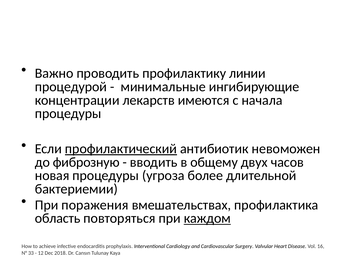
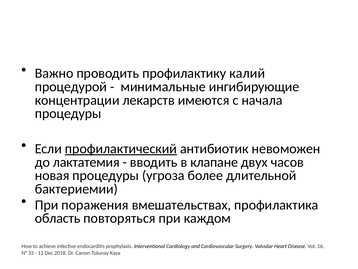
линии: линии -> калий (247, 73)
фиброзную: фиброзную -> лактатемия (86, 162)
общему: общему -> клапане (214, 162)
каждом underline: present -> none (207, 218)
